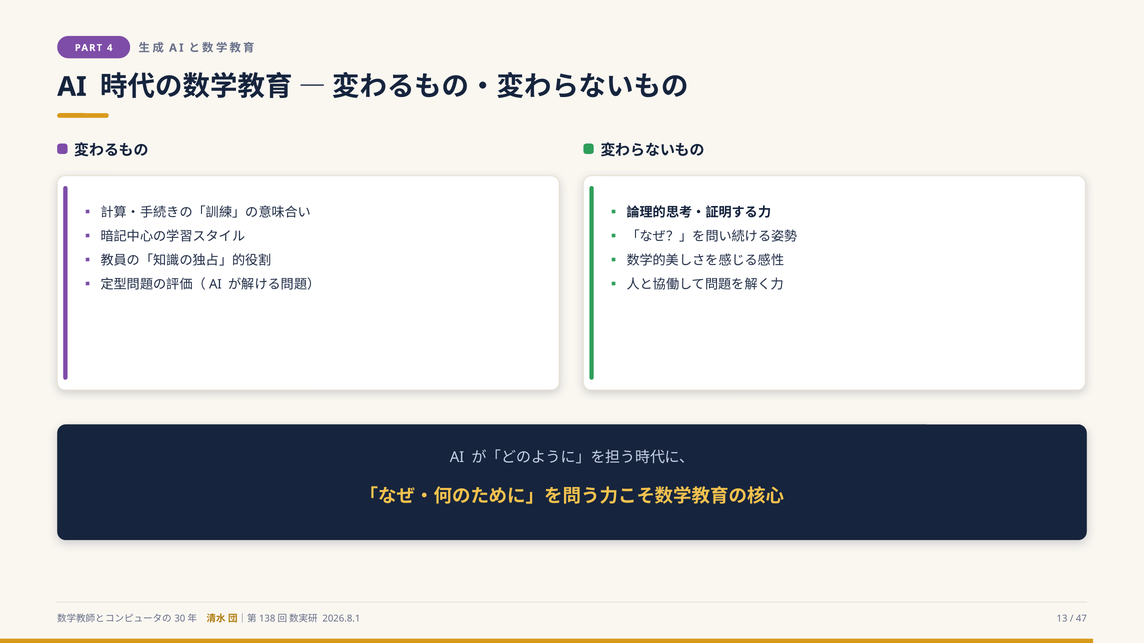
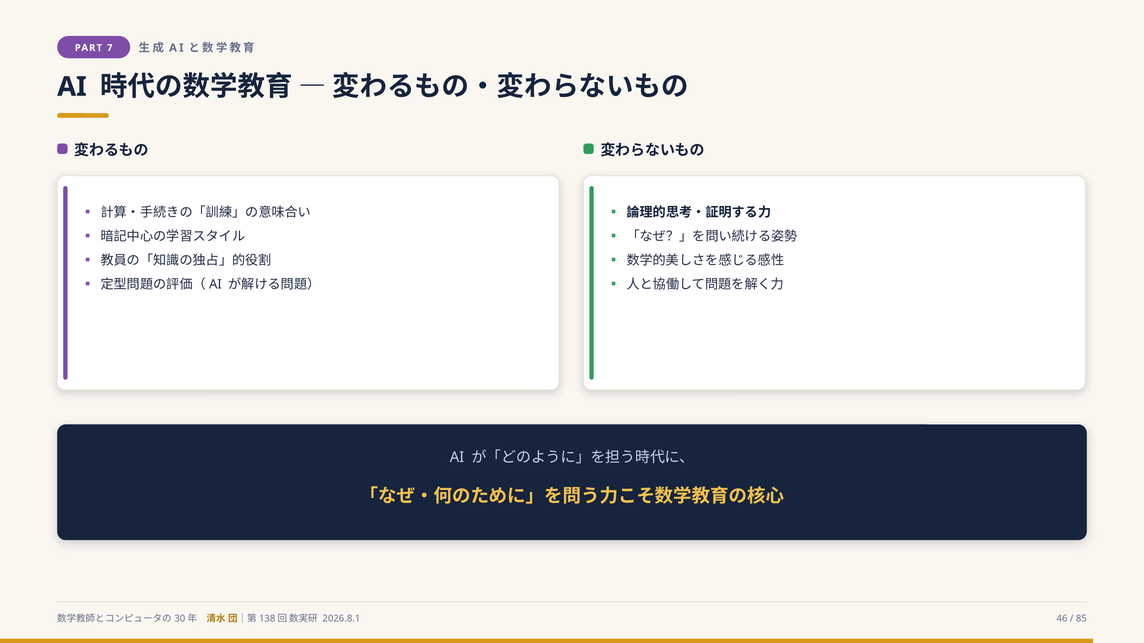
4: 4 -> 7 (110, 48)
13: 13 -> 46 (1062, 619)
47: 47 -> 85 (1081, 619)
